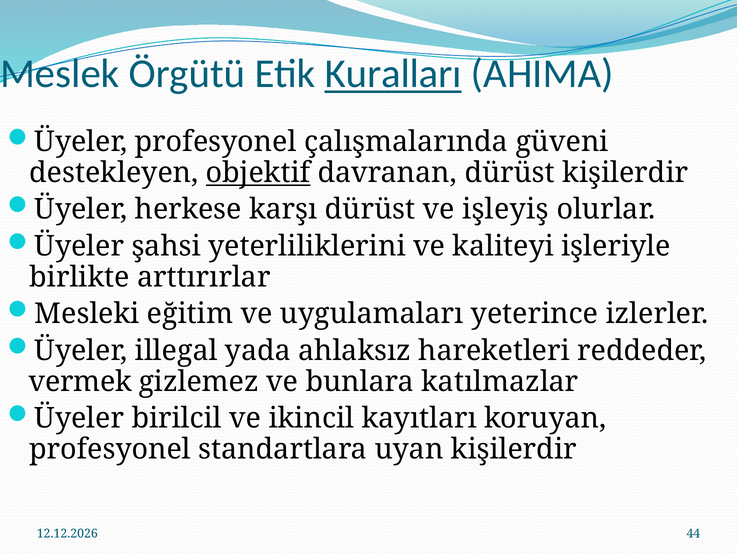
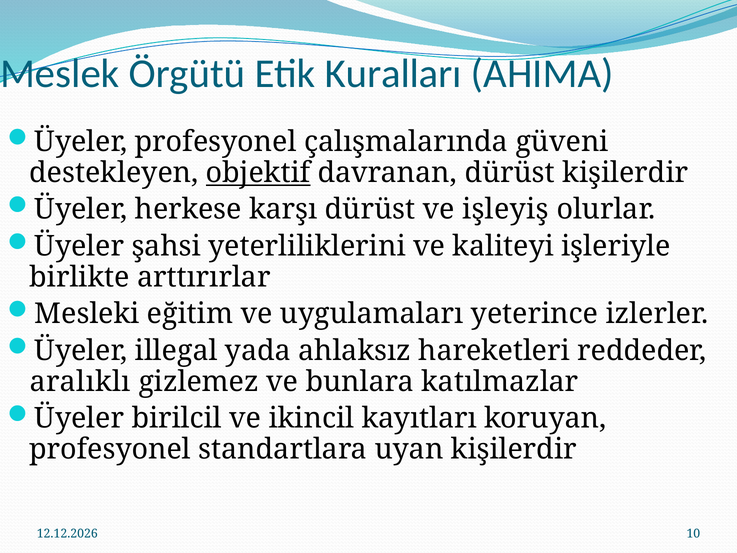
Kuralları underline: present -> none (393, 74)
vermek: vermek -> aralıklı (80, 381)
44: 44 -> 10 (693, 533)
